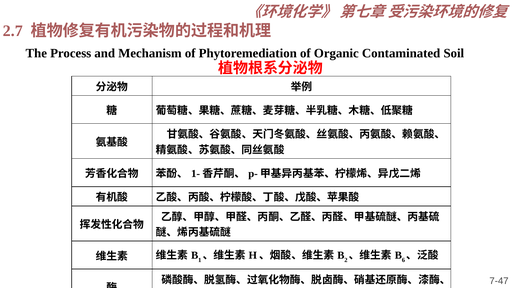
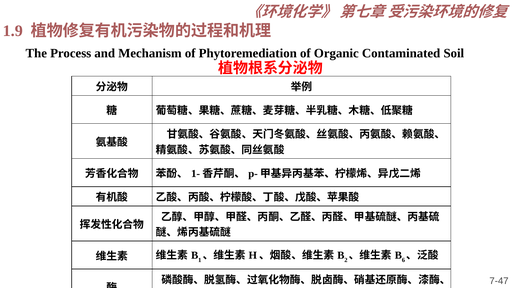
2.7: 2.7 -> 1.9 (13, 31)
